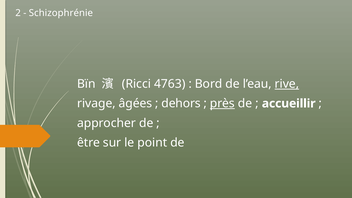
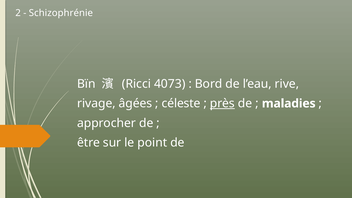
4763: 4763 -> 4073 (170, 84)
rive underline: present -> none (287, 84)
dehors: dehors -> céleste (181, 103)
accueillir: accueillir -> maladies (289, 103)
